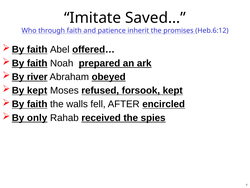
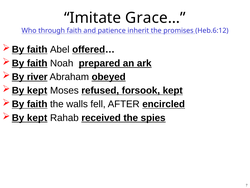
Saved…: Saved… -> Grace… (155, 18)
only: only -> kept (37, 118)
